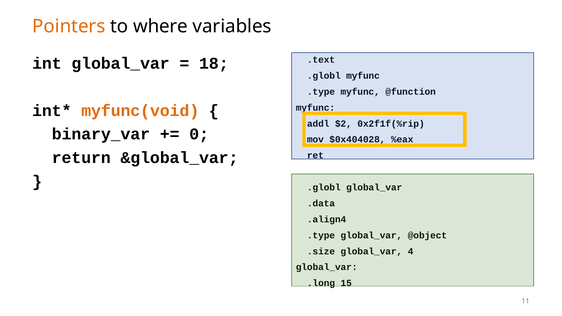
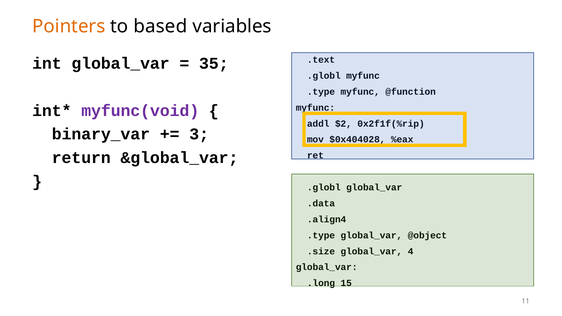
where: where -> based (160, 26)
18: 18 -> 35 (214, 64)
myfunc(void colour: orange -> purple (140, 111)
0: 0 -> 3 (199, 134)
